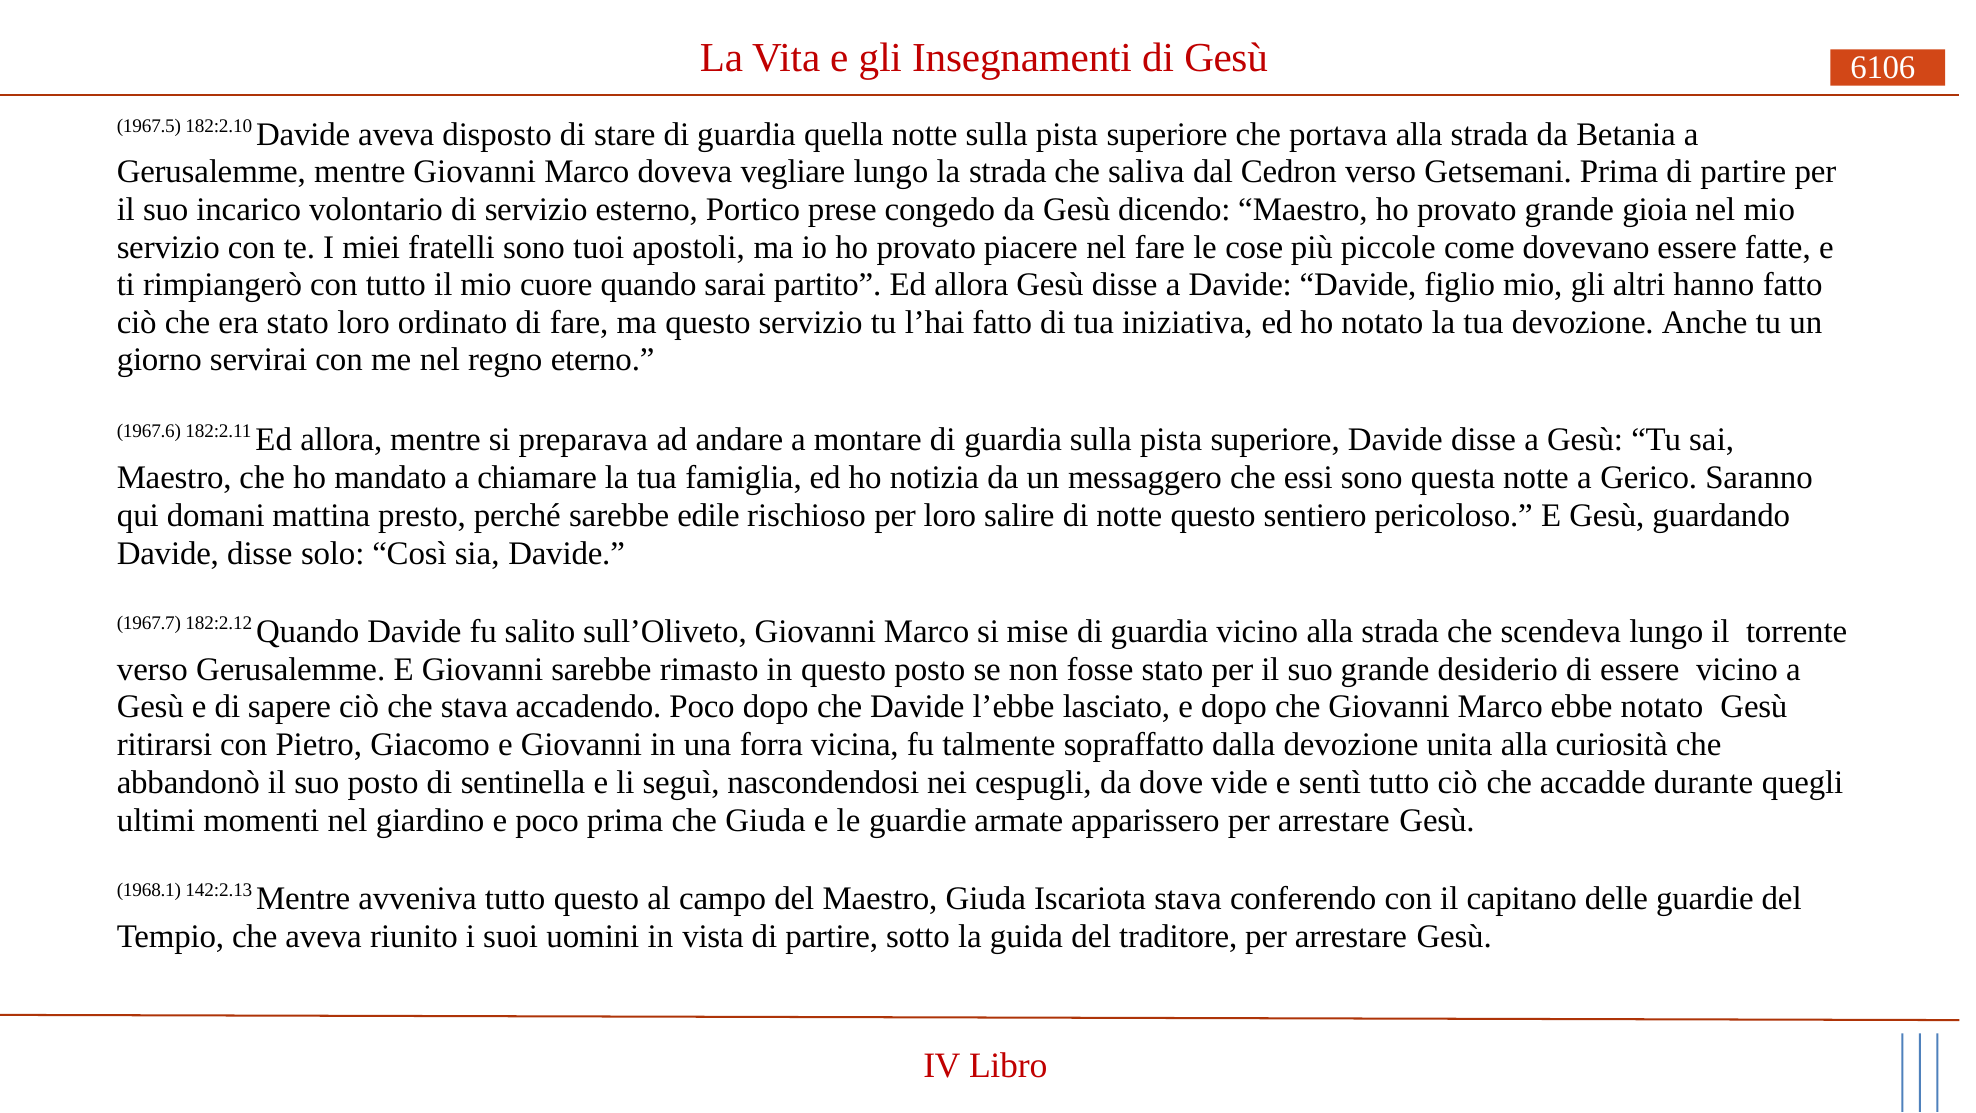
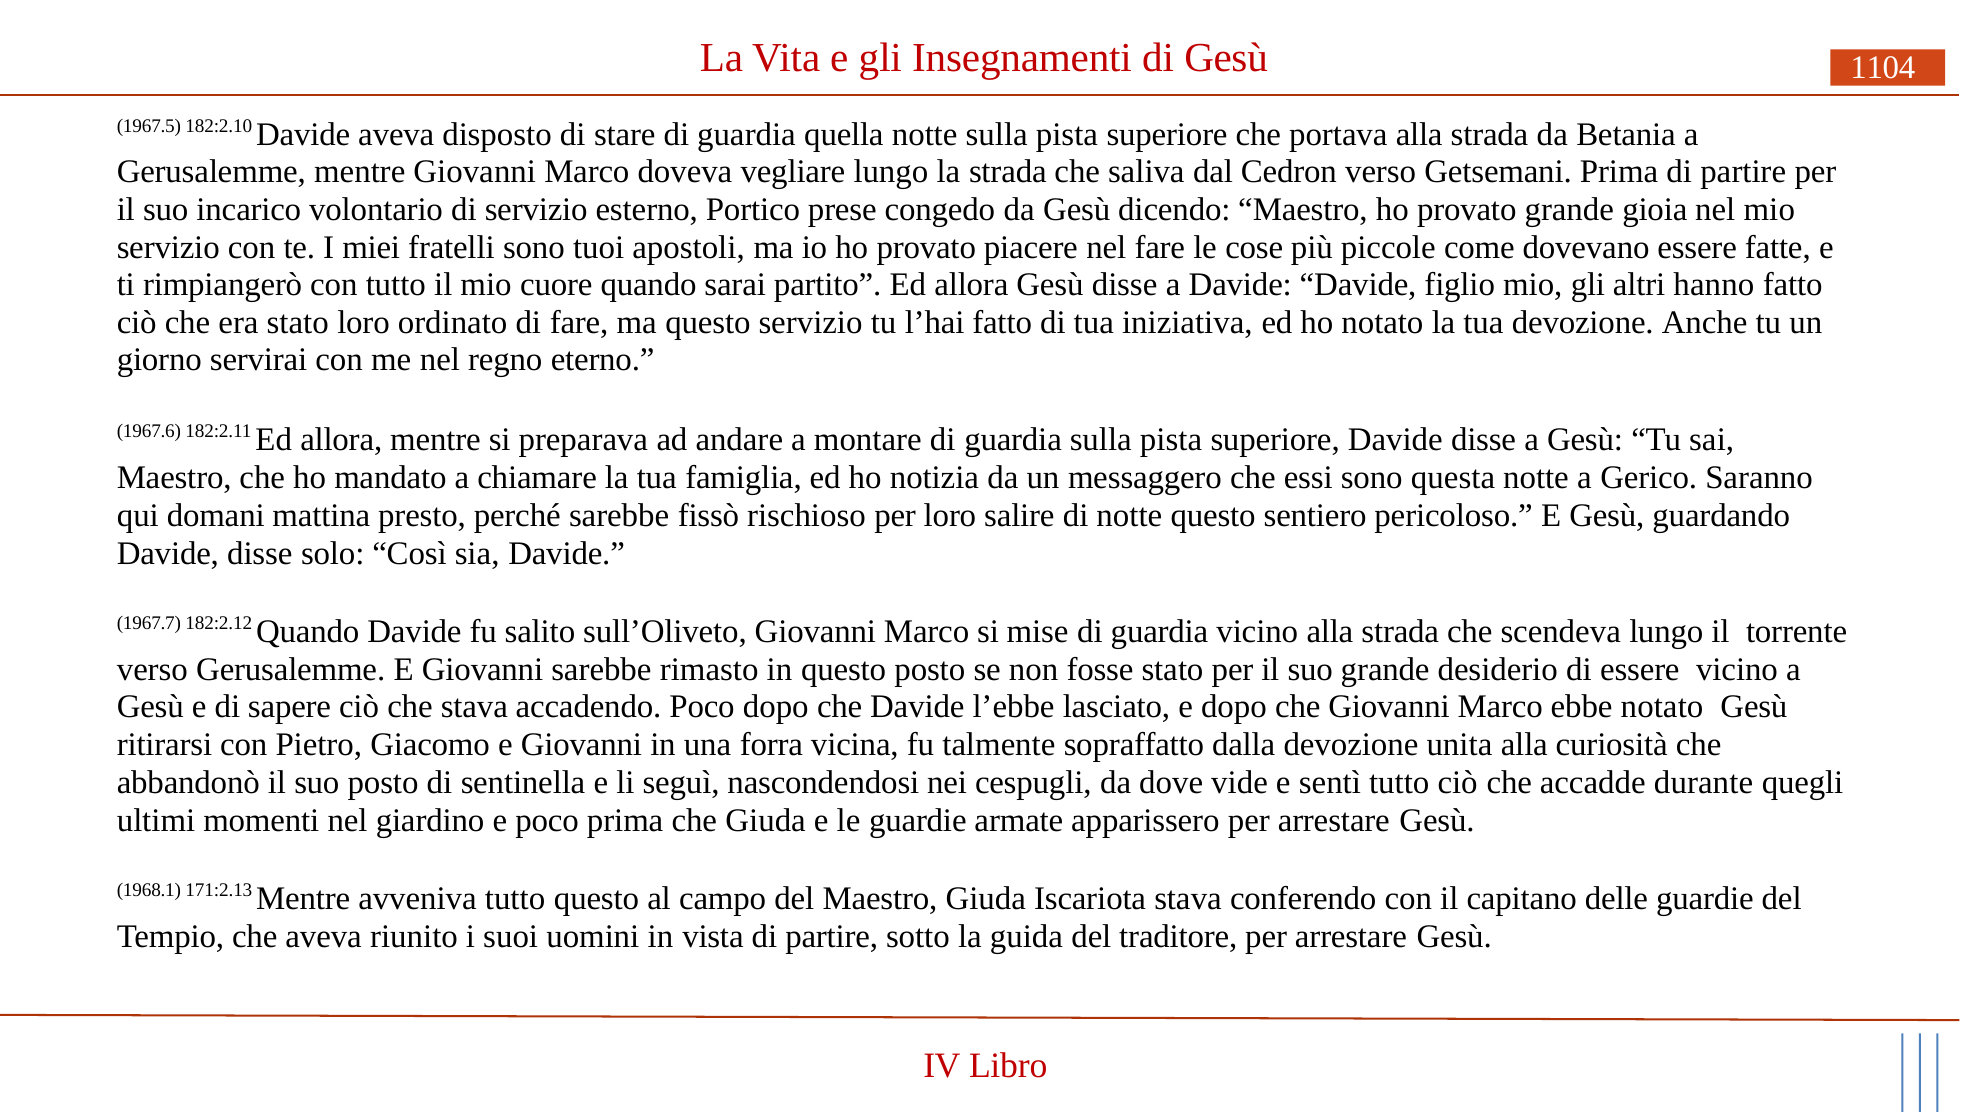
6106: 6106 -> 1104 (1883, 68)
edile: edile -> fissò (708, 515)
142:2.13: 142:2.13 -> 171:2.13 (219, 890)
